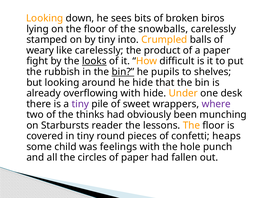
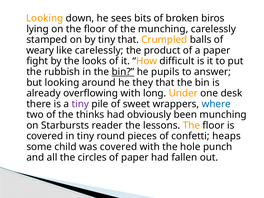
the snowballs: snowballs -> munching (163, 29)
tiny into: into -> that (128, 40)
looks underline: present -> none (94, 61)
shelves: shelves -> answer (213, 72)
he hide: hide -> they (143, 83)
with hide: hide -> long (155, 93)
where colour: purple -> blue (216, 104)
was feelings: feelings -> covered (119, 147)
